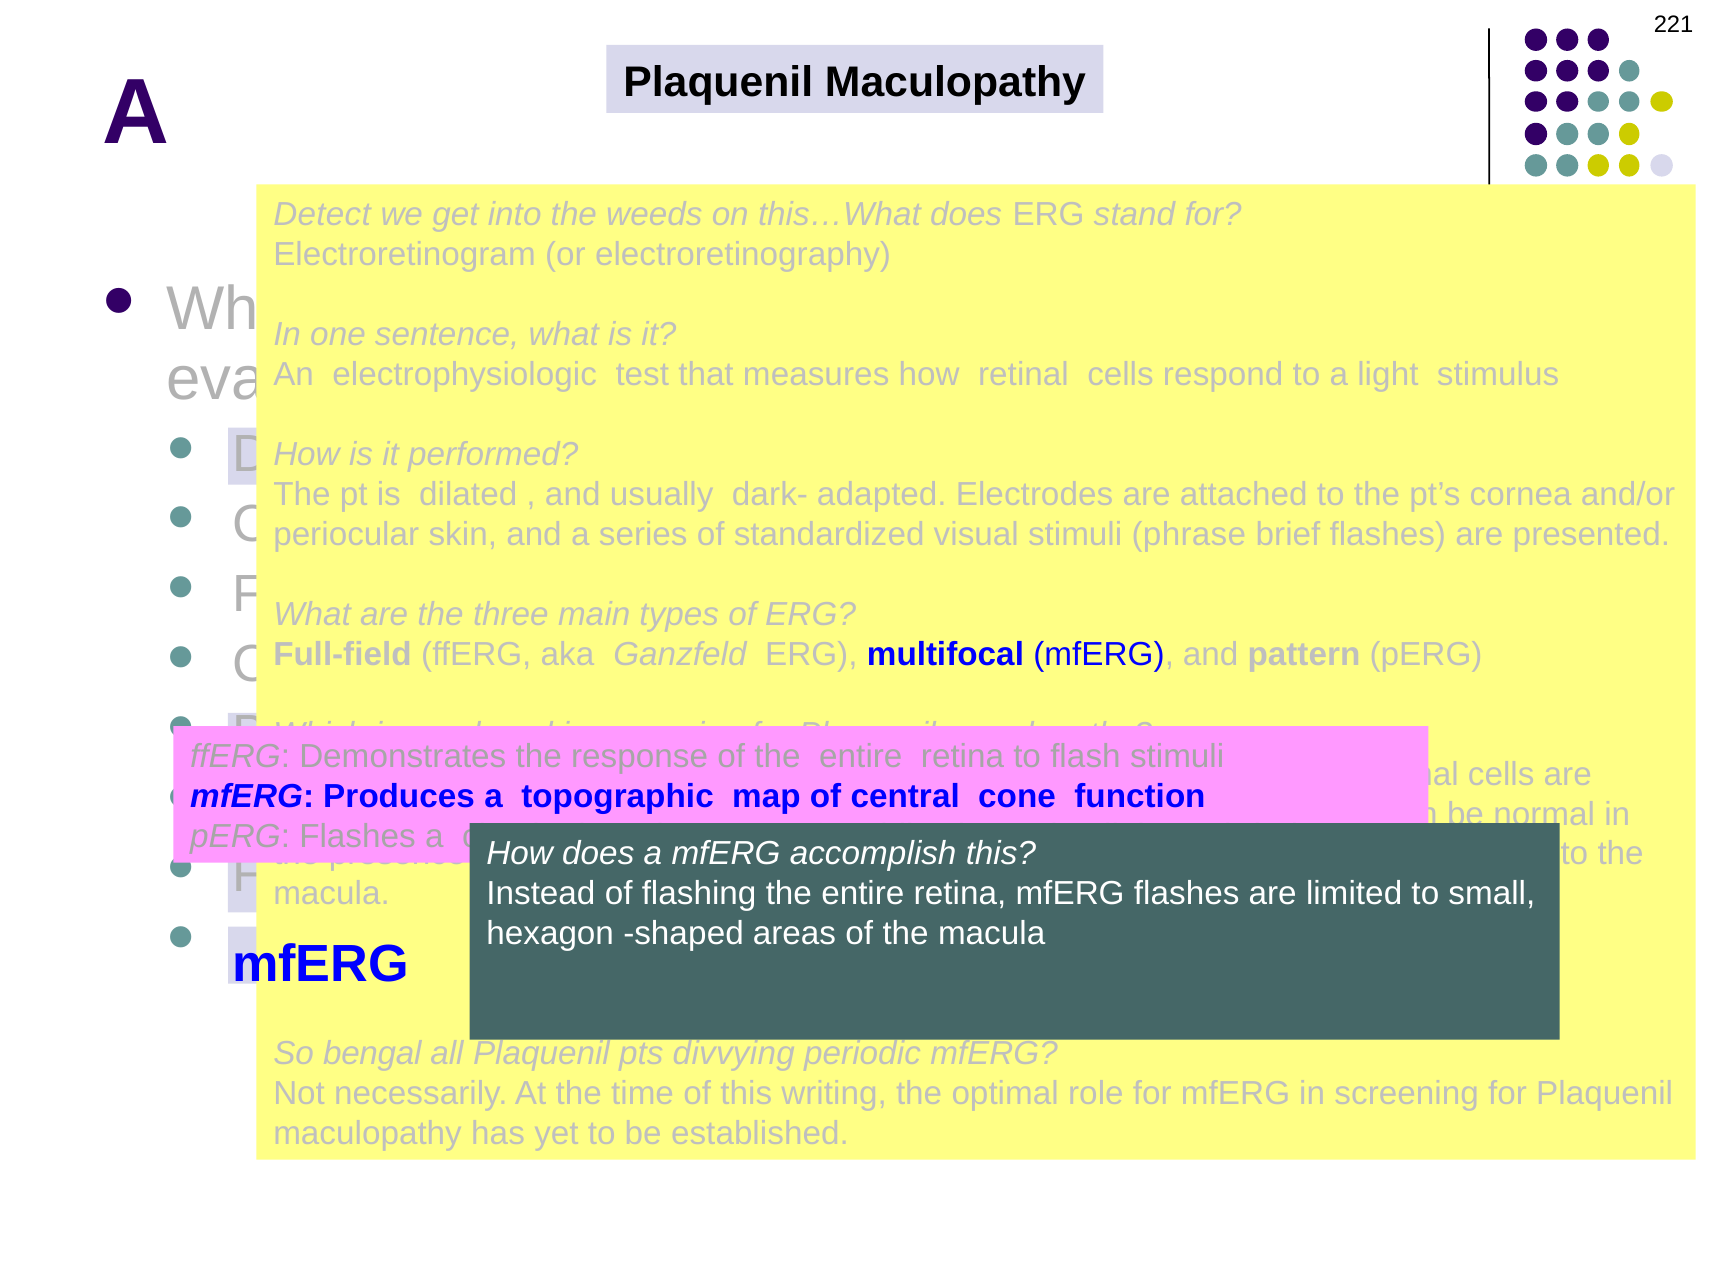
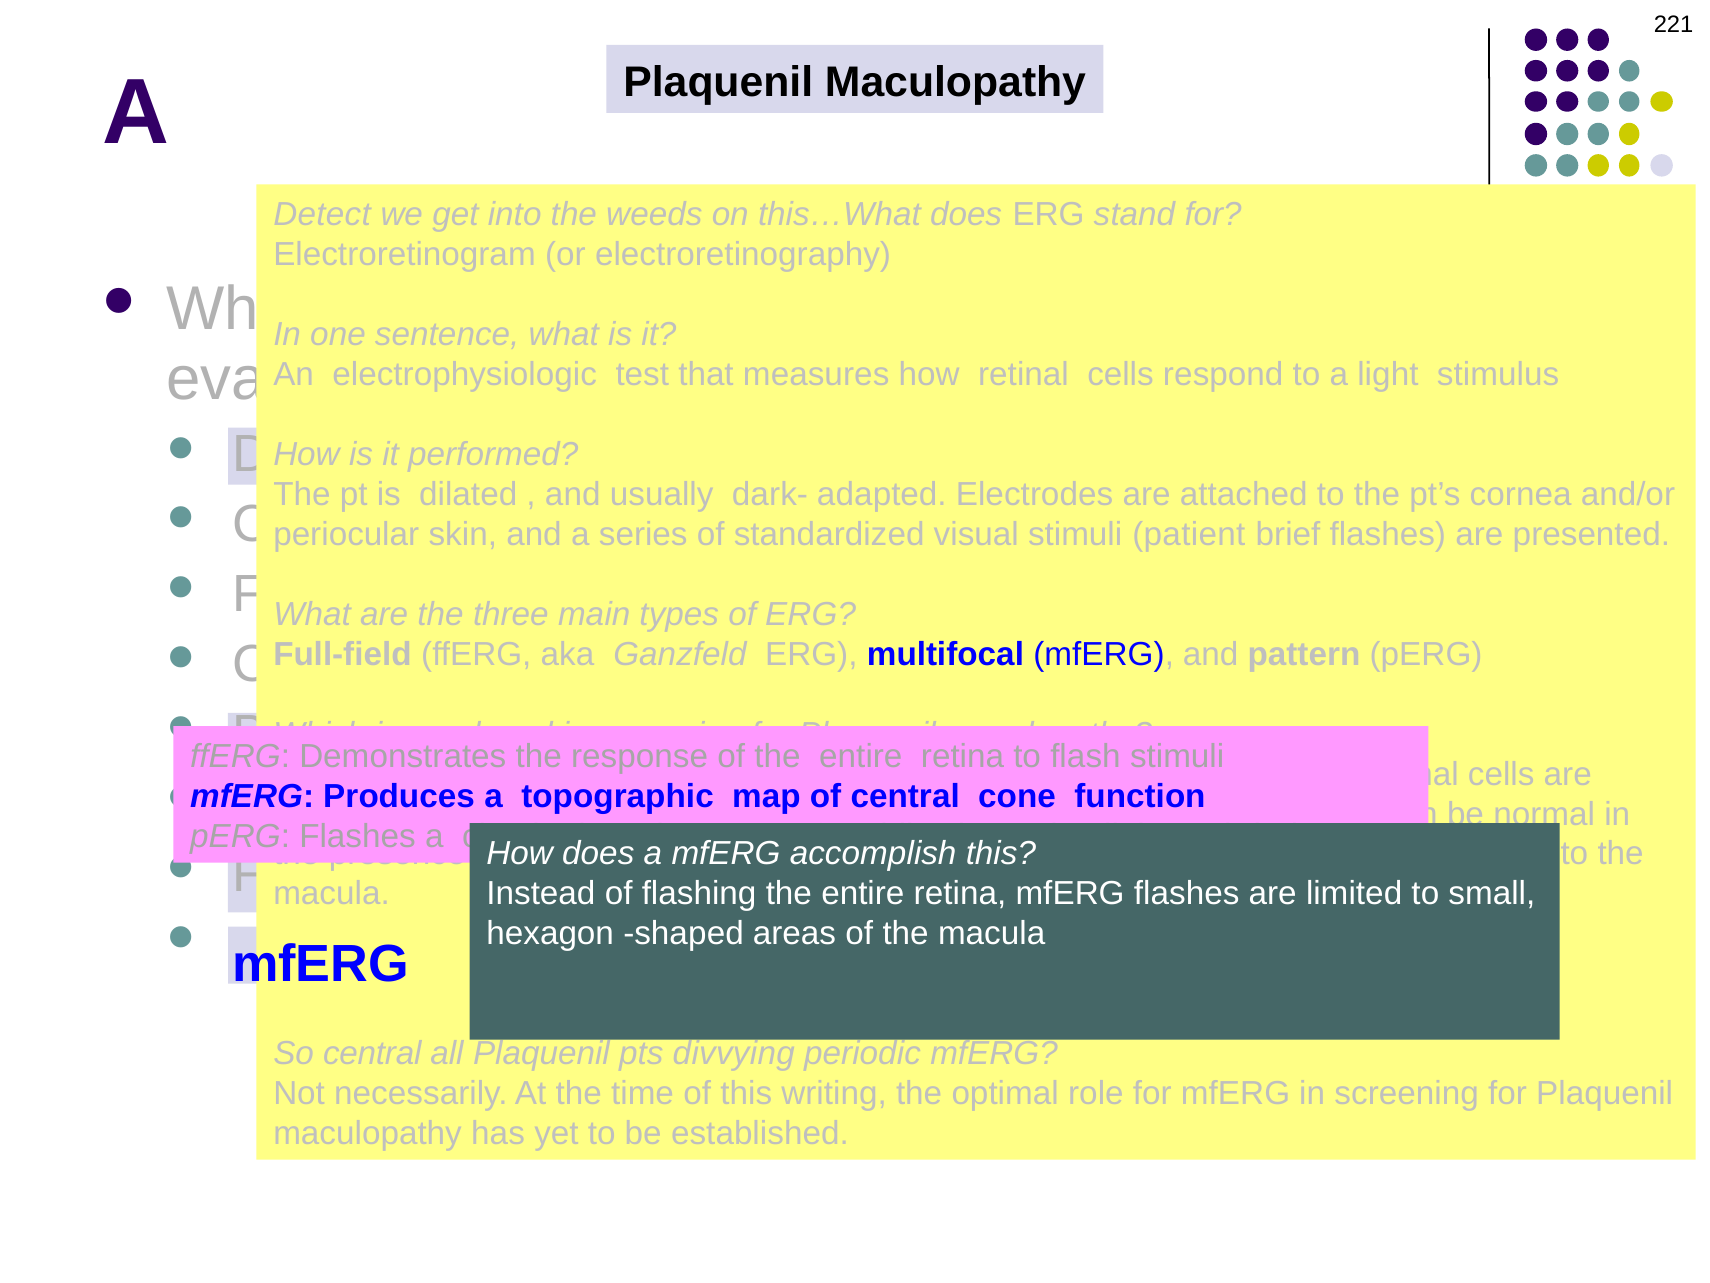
phrase: phrase -> patient (1189, 534)
So bengal: bengal -> central (372, 1053)
